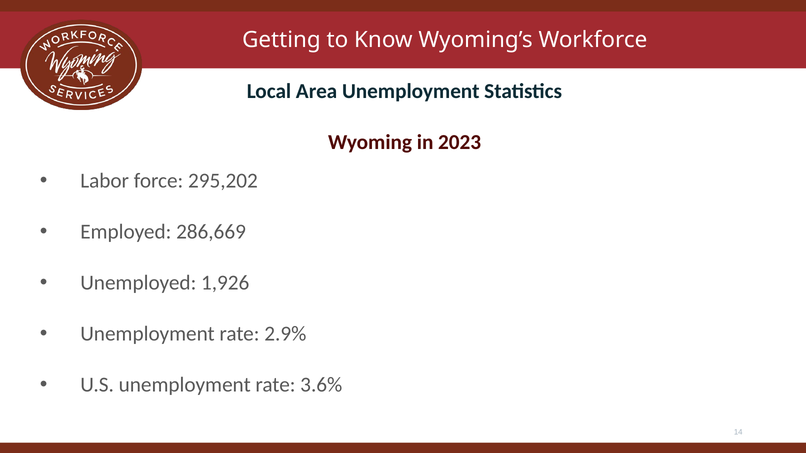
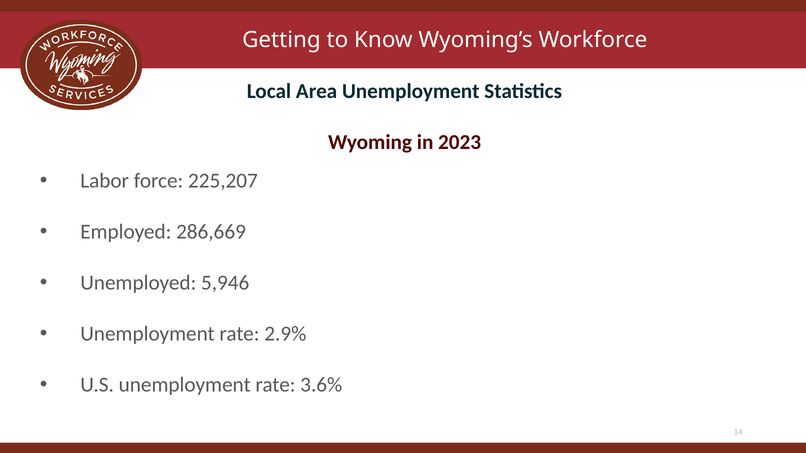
295,202: 295,202 -> 225,207 (223, 181)
1,926: 1,926 -> 5,946 (225, 283)
